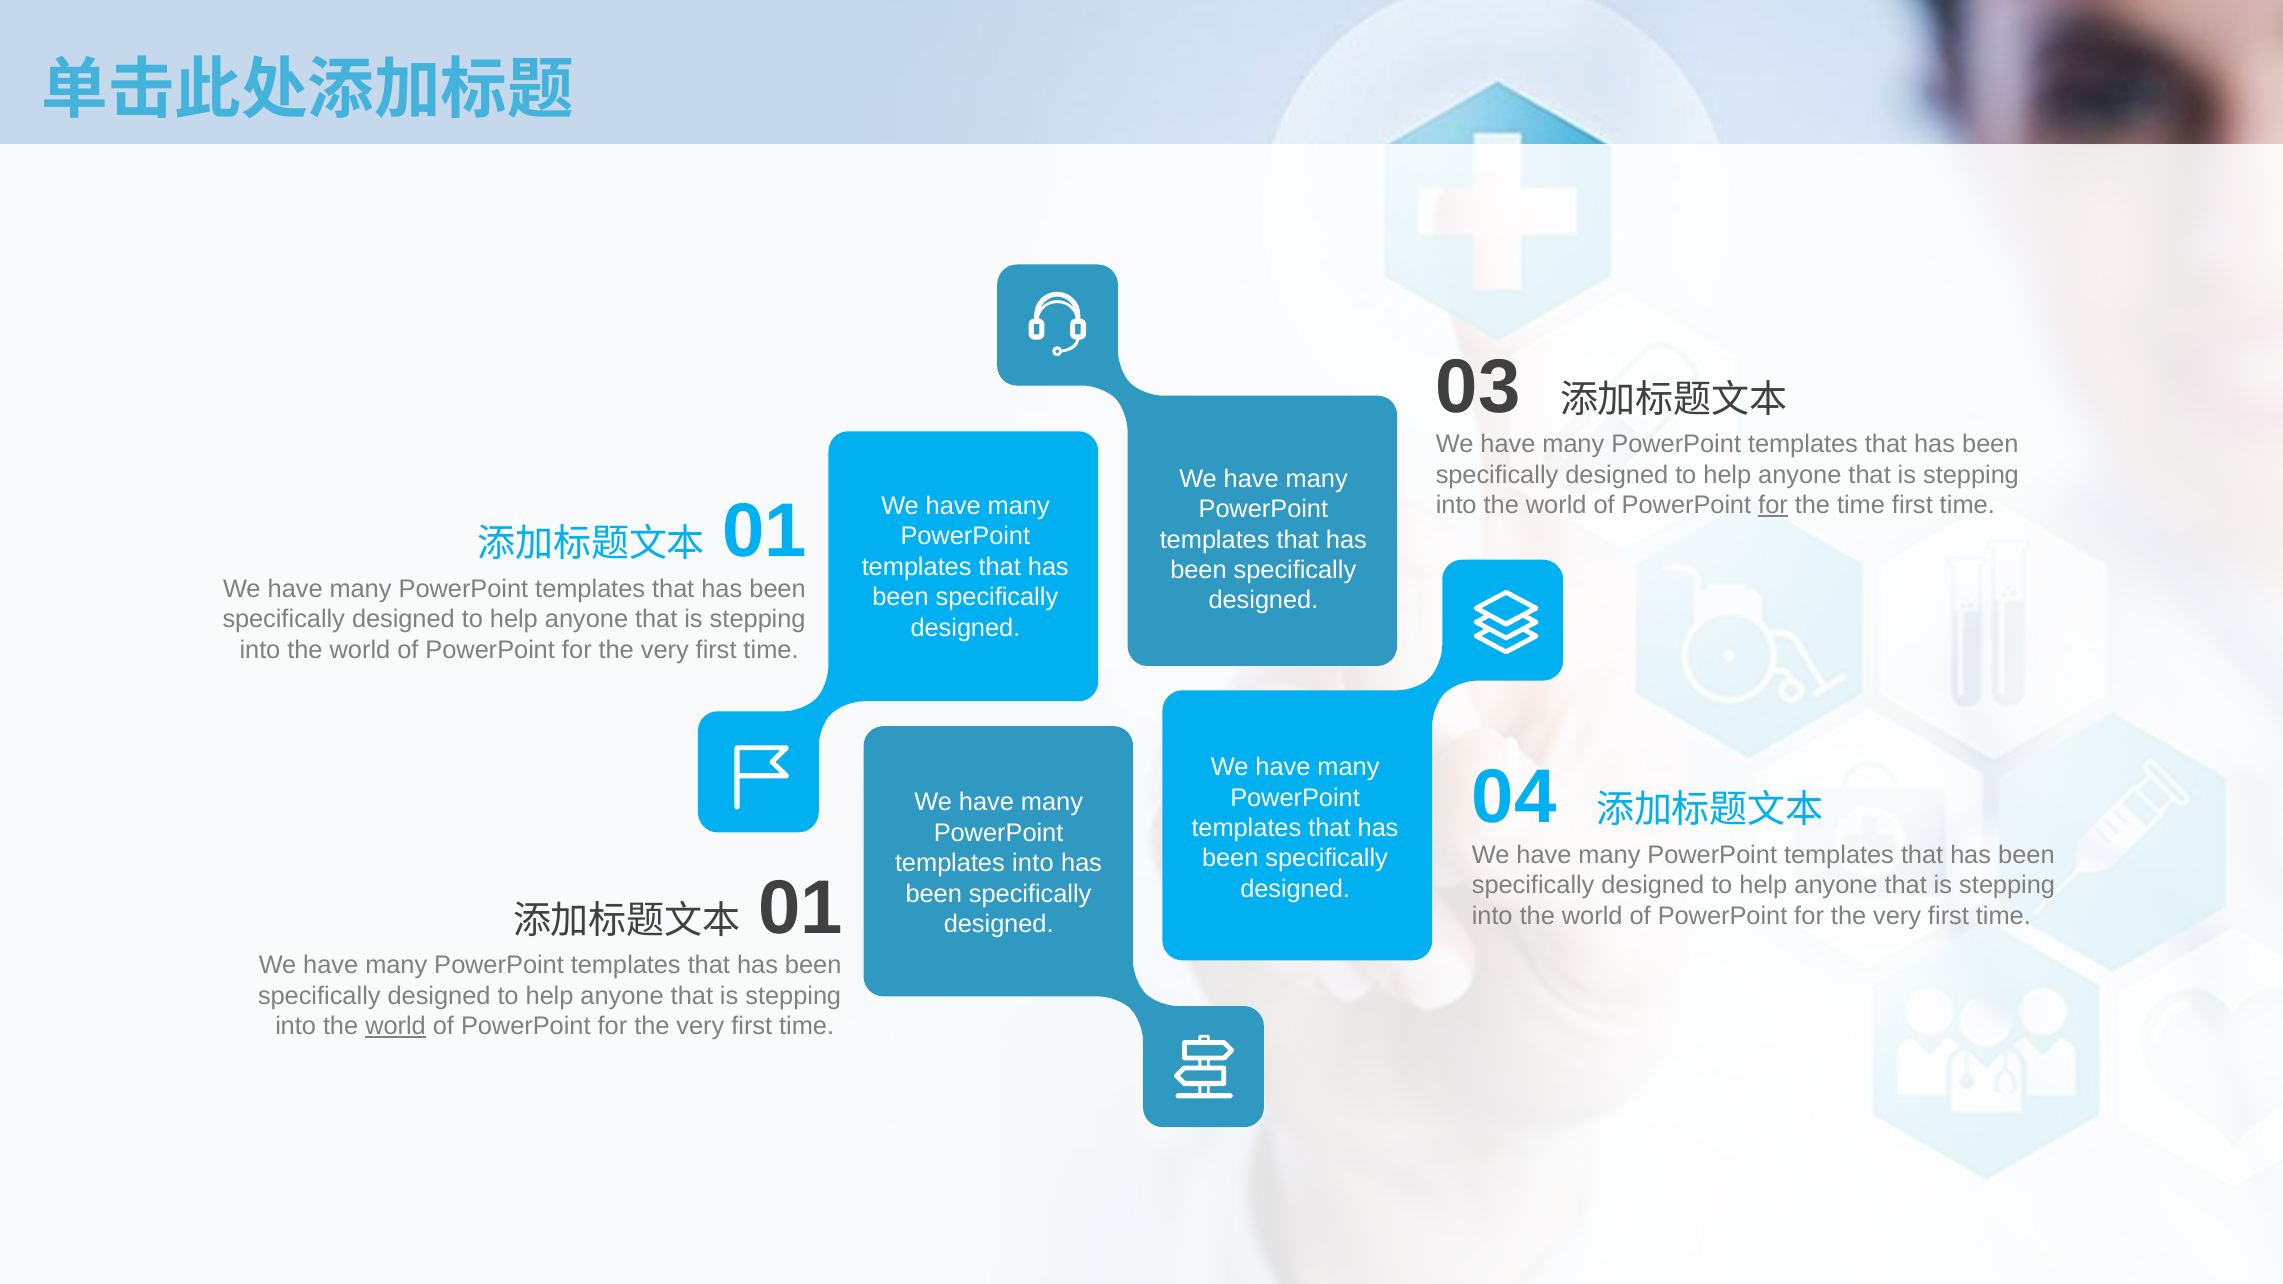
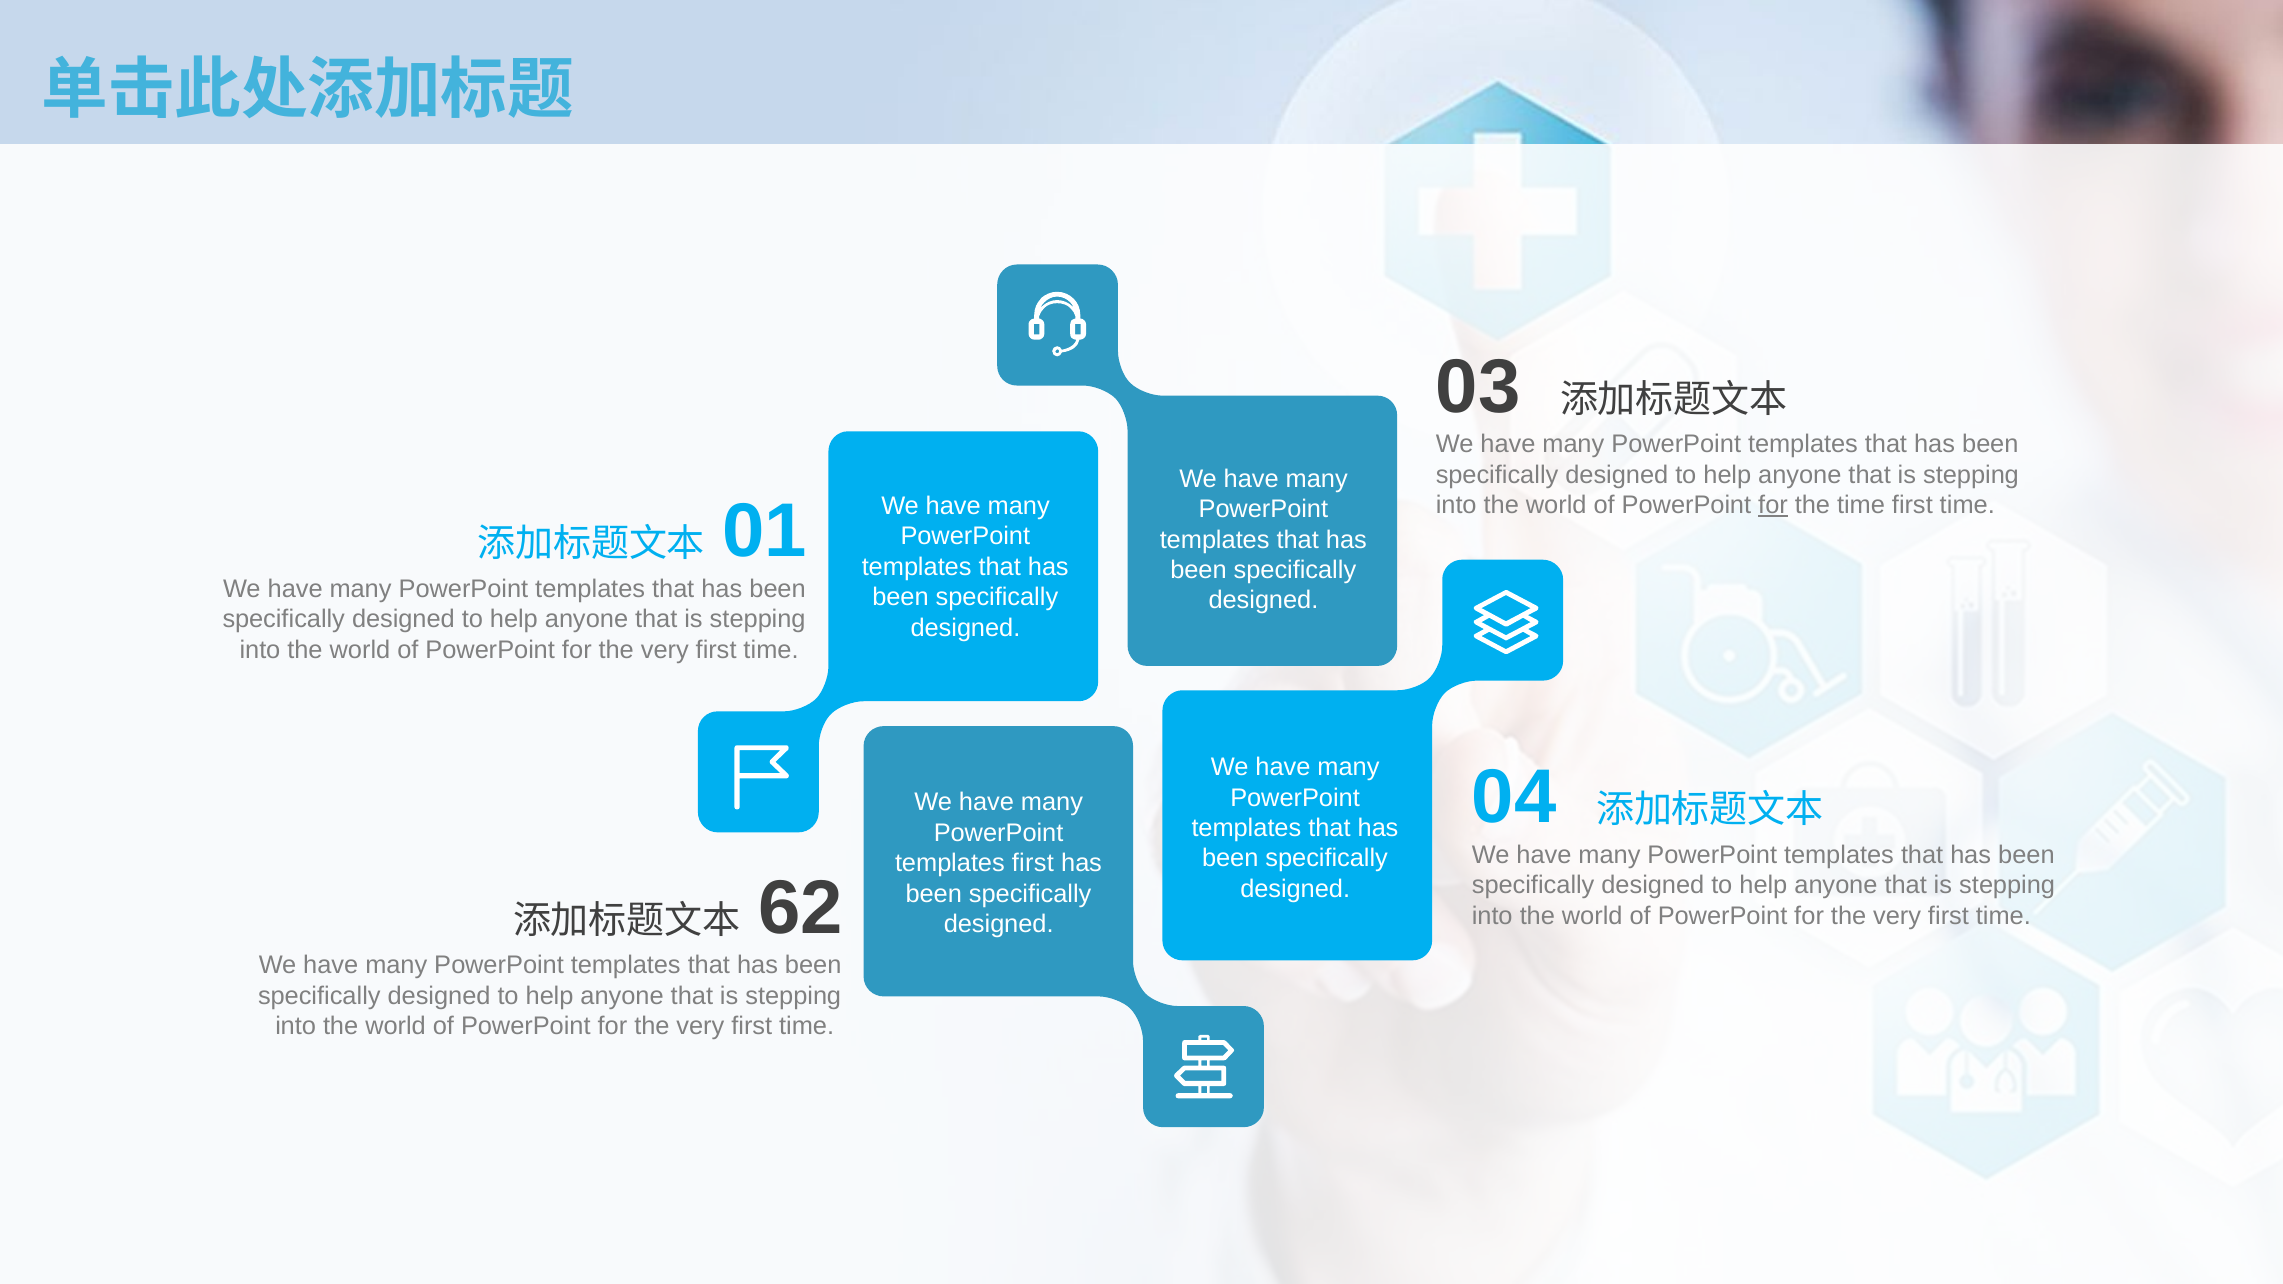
templates into: into -> first (1033, 864)
01: 01 -> 62 (800, 908)
world underline: present -> none (396, 1026)
